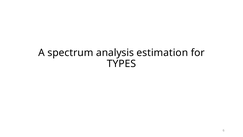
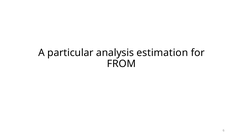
spectrum: spectrum -> particular (70, 53)
TYPES: TYPES -> FROM (121, 64)
